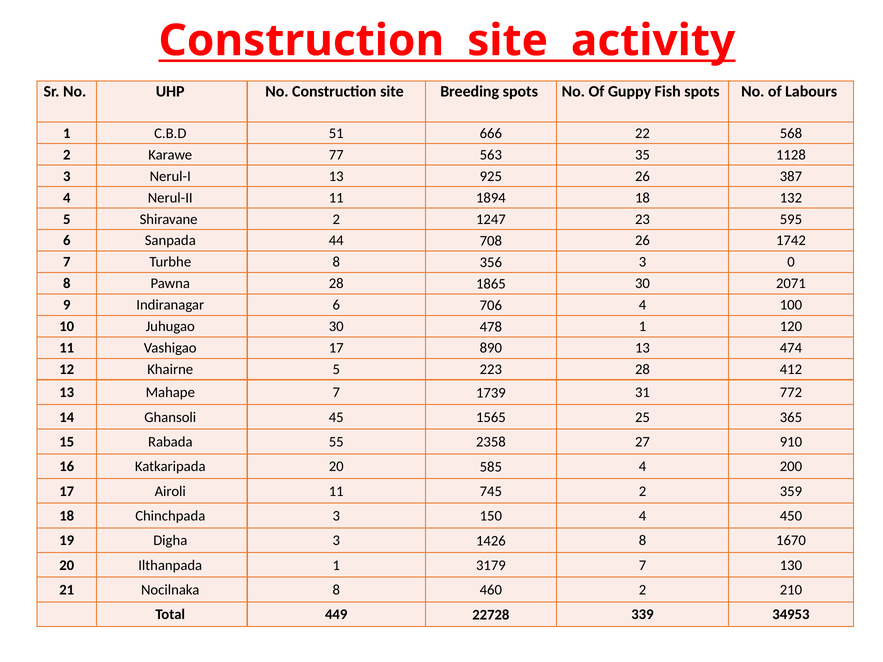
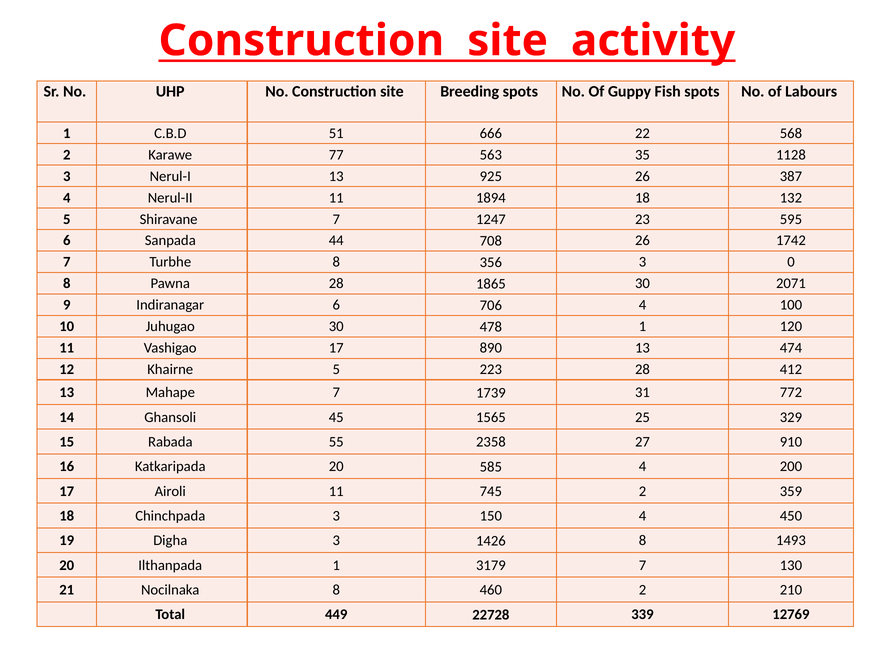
Shiravane 2: 2 -> 7 (336, 219)
365: 365 -> 329 (791, 417)
1670: 1670 -> 1493 (791, 541)
34953: 34953 -> 12769 (791, 615)
